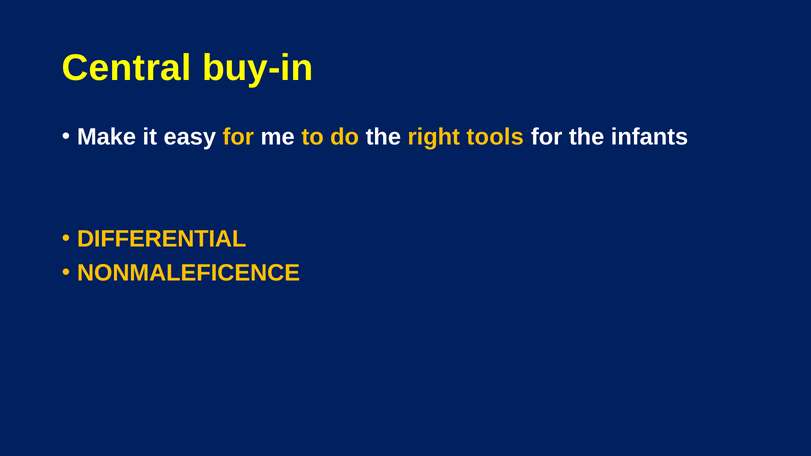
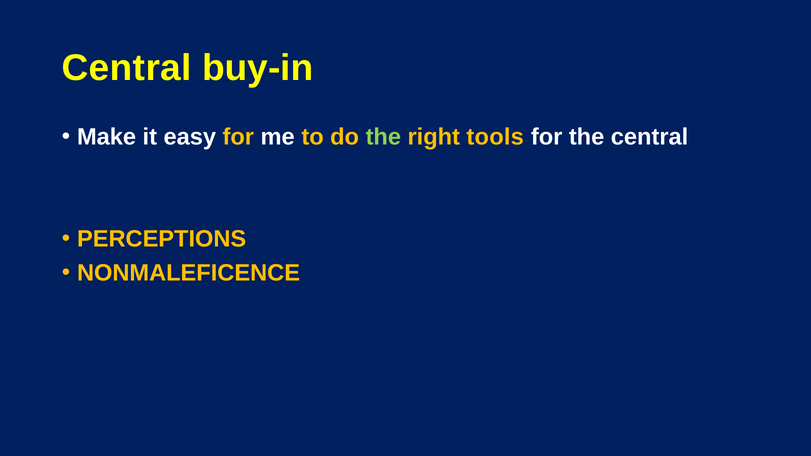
the colour: white -> light green (383, 137)
the infants: infants -> central (650, 137)
DIFFERENTIAL: DIFFERENTIAL -> PERCEPTIONS (162, 239)
